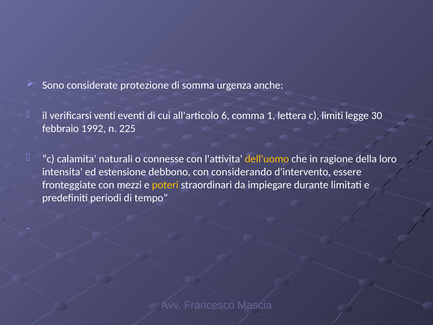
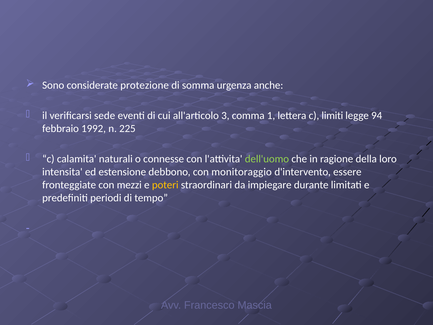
venti: venti -> sede (105, 116)
6: 6 -> 3 (225, 116)
30: 30 -> 94 (377, 116)
dell'uomo colour: yellow -> light green (267, 159)
considerando: considerando -> monitoraggio (242, 172)
